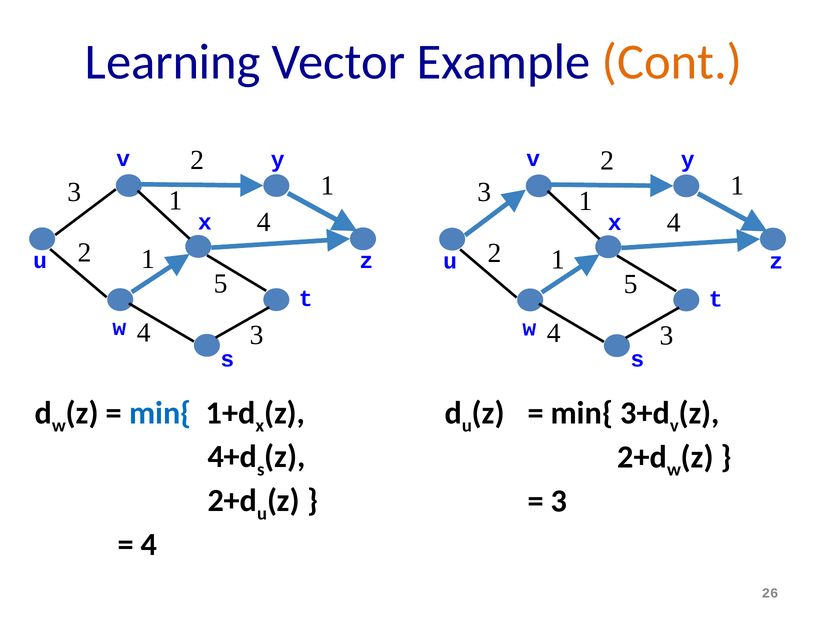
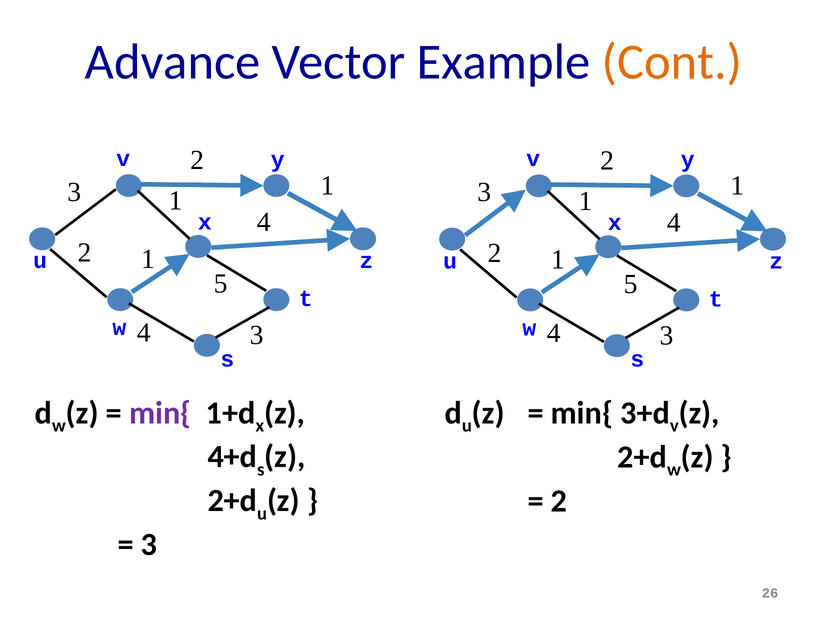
Learning: Learning -> Advance (173, 62)
min{ colour: blue -> purple (160, 413)
3: 3 -> 2 (559, 501)
4: 4 -> 3 (149, 545)
